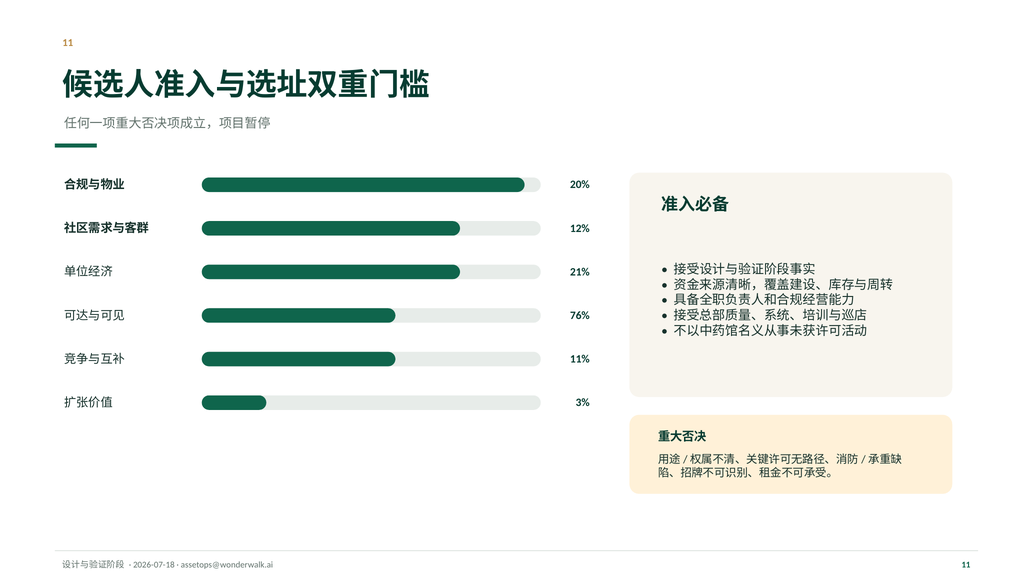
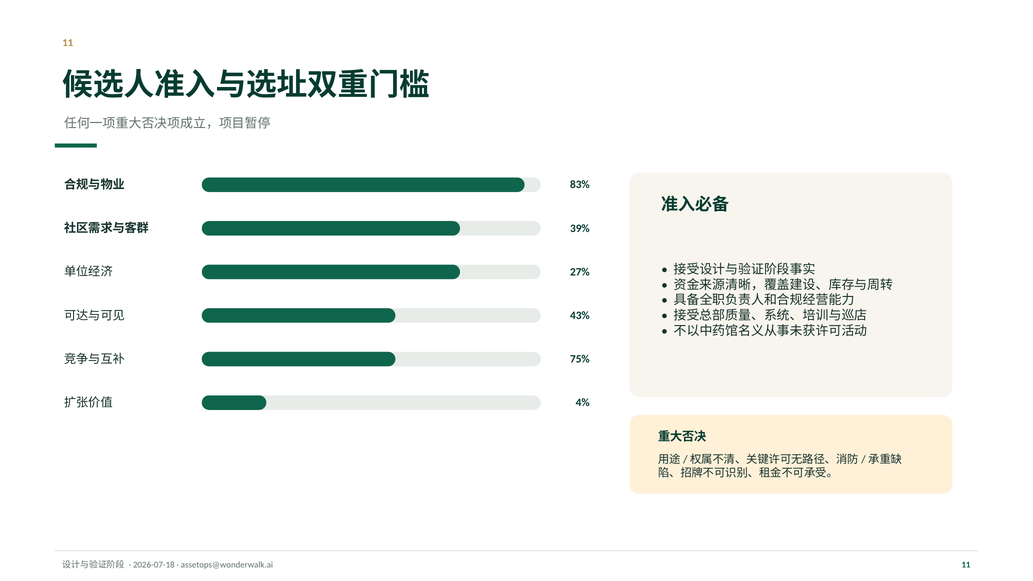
20%: 20% -> 83% (580, 185)
12%: 12% -> 39% (580, 228)
21%: 21% -> 27% (580, 272)
76%: 76% -> 43% (580, 316)
11%: 11% -> 75% (580, 359)
3%: 3% -> 4% (583, 403)
